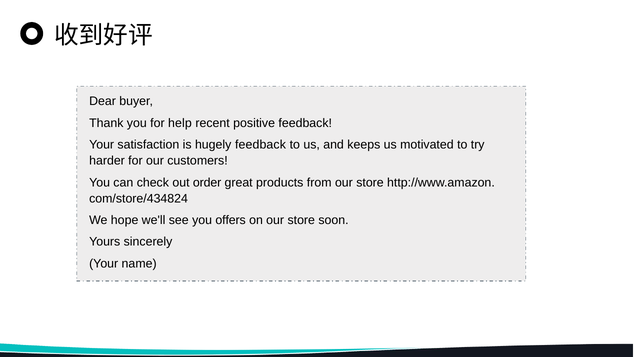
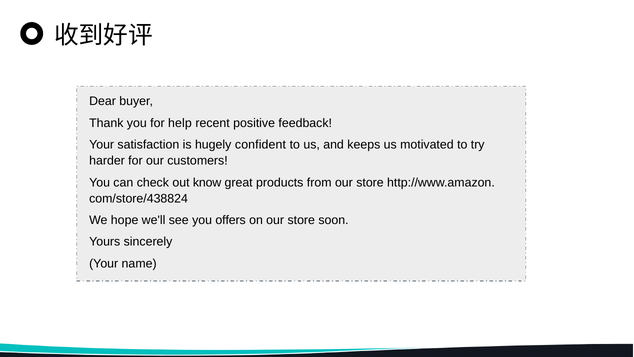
hugely feedback: feedback -> confident (260, 144)
order: order -> know (207, 182)
com/store/434824: com/store/434824 -> com/store/438824 (139, 199)
